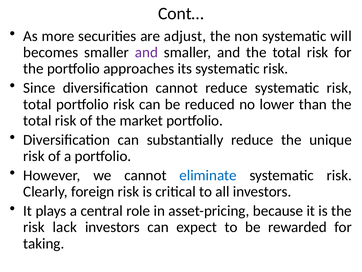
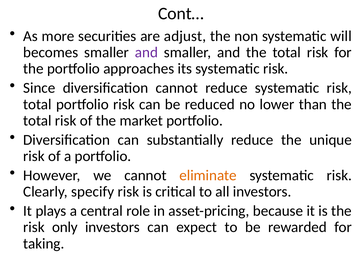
eliminate colour: blue -> orange (208, 175)
foreign: foreign -> specify (93, 191)
lack: lack -> only (65, 227)
